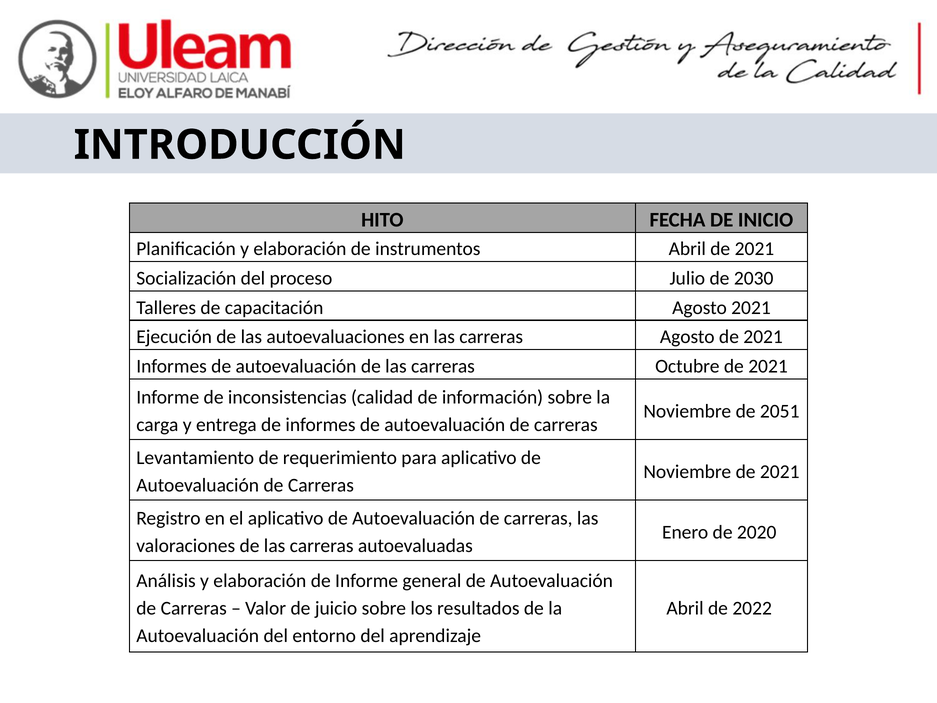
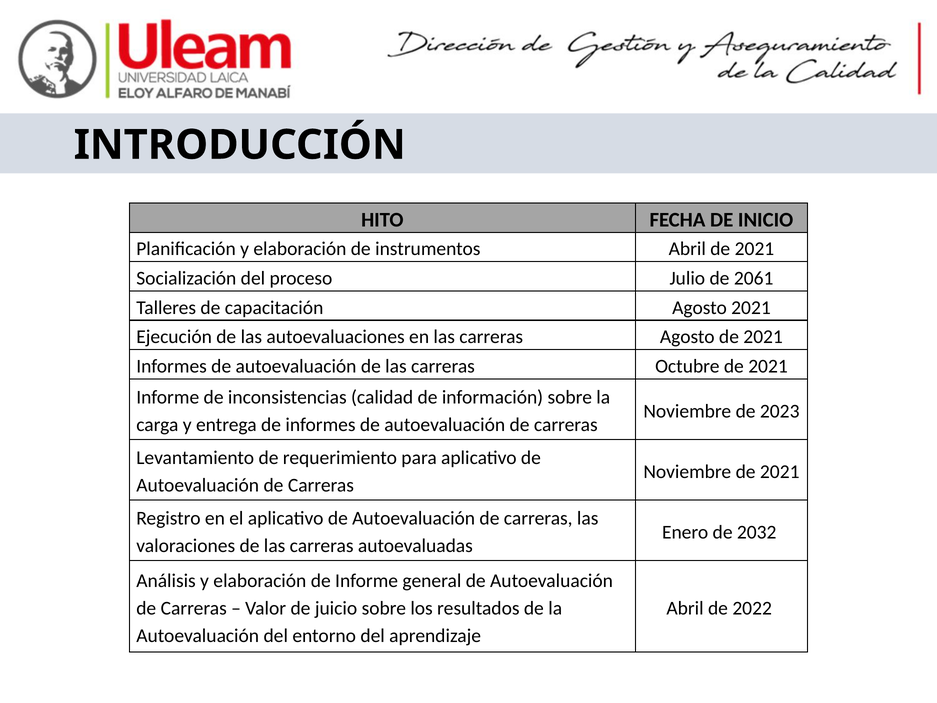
2030: 2030 -> 2061 (754, 278)
2051: 2051 -> 2023 (780, 411)
2020: 2020 -> 2032 (757, 532)
